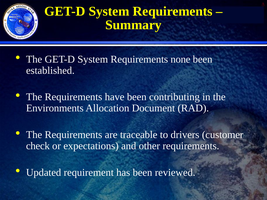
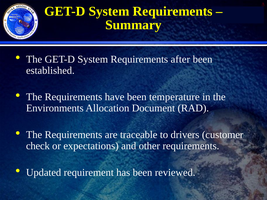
none: none -> after (180, 59)
contributing: contributing -> temperature (174, 97)
